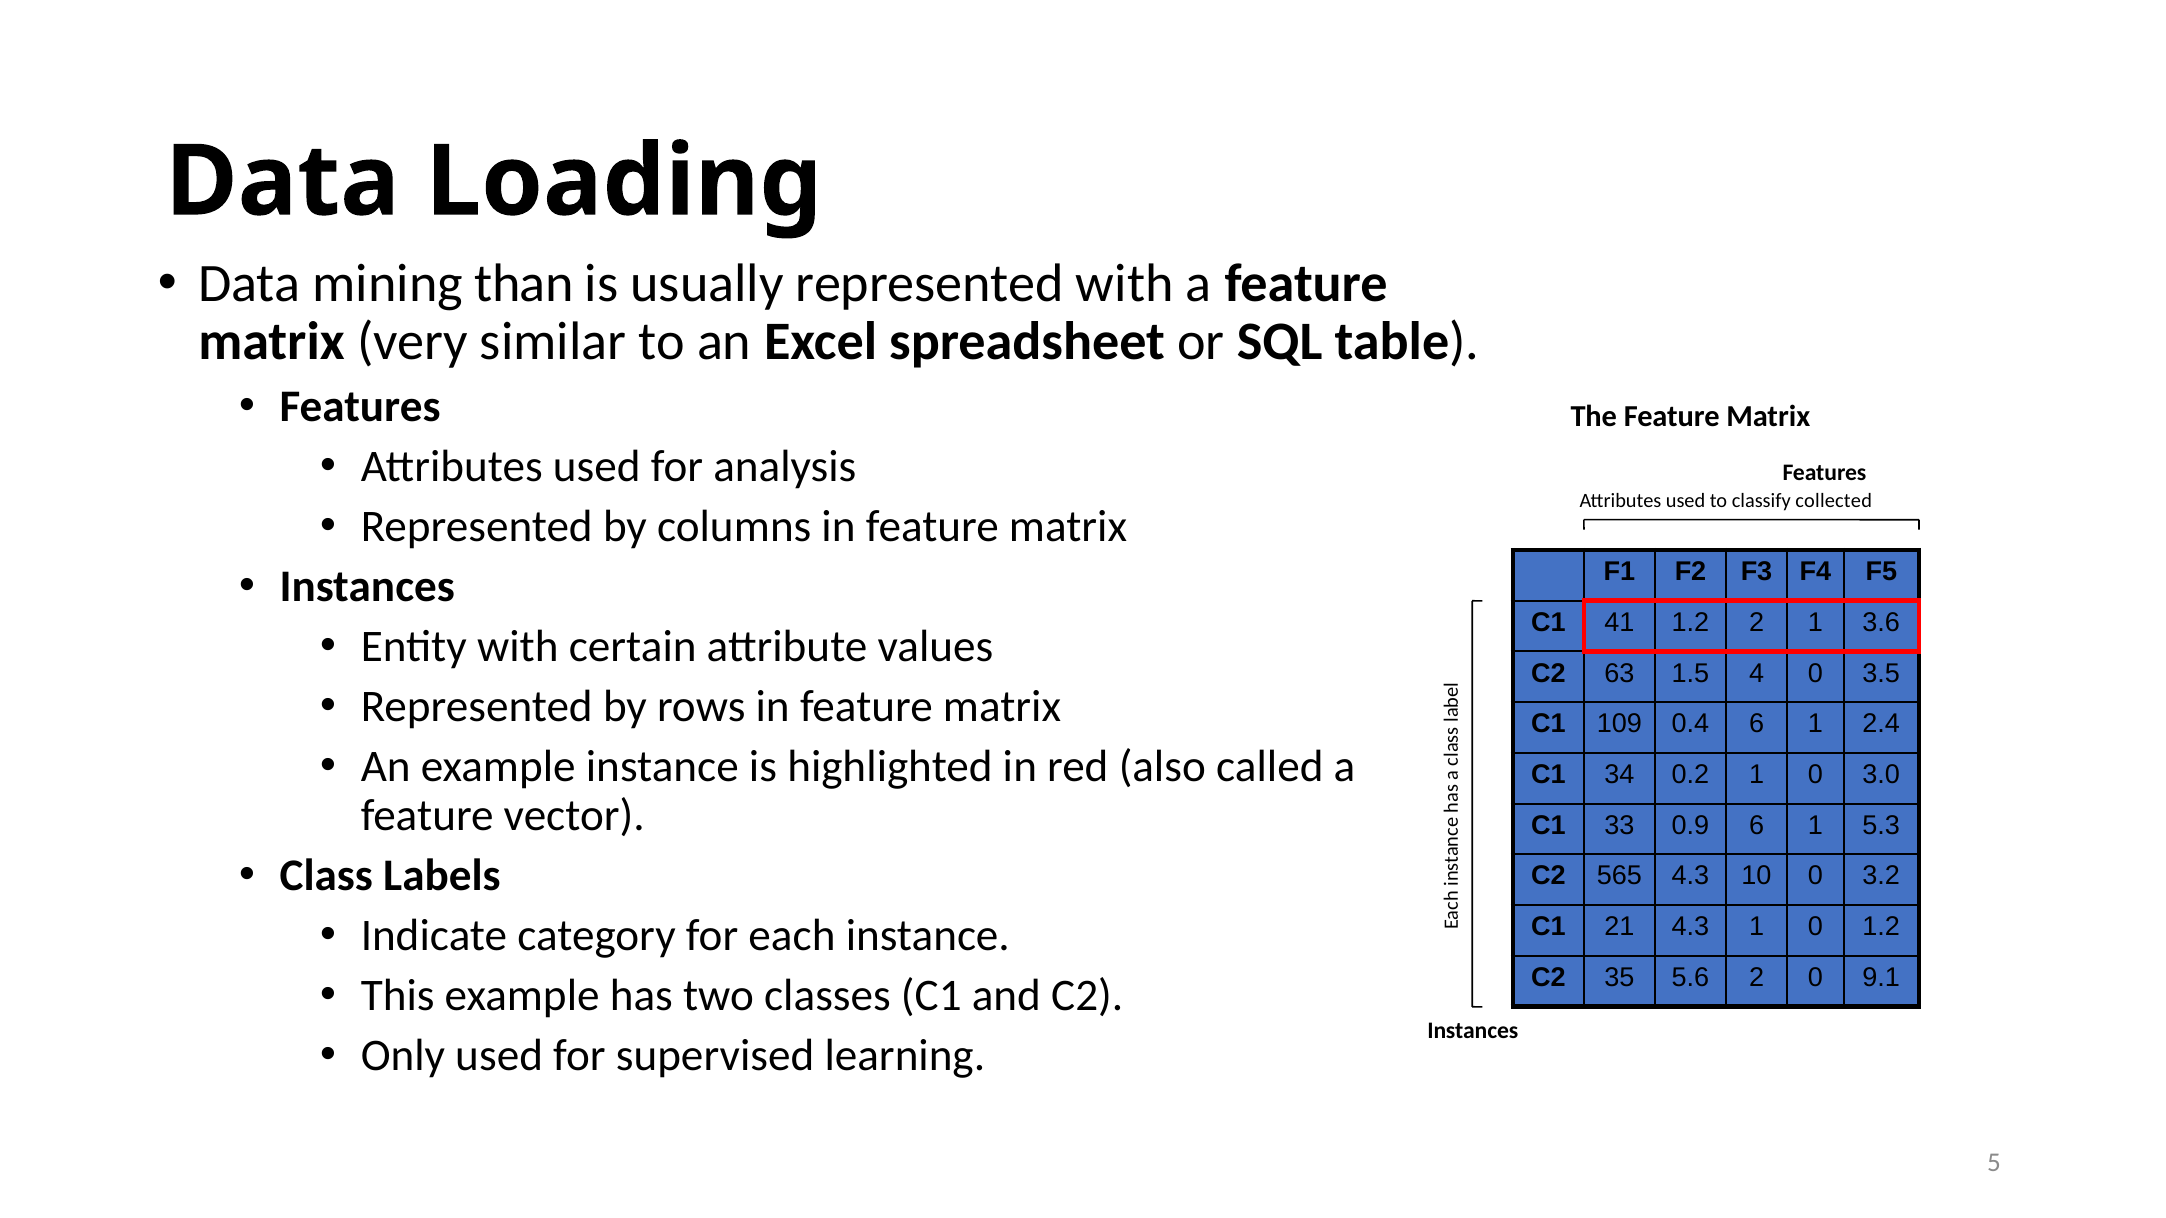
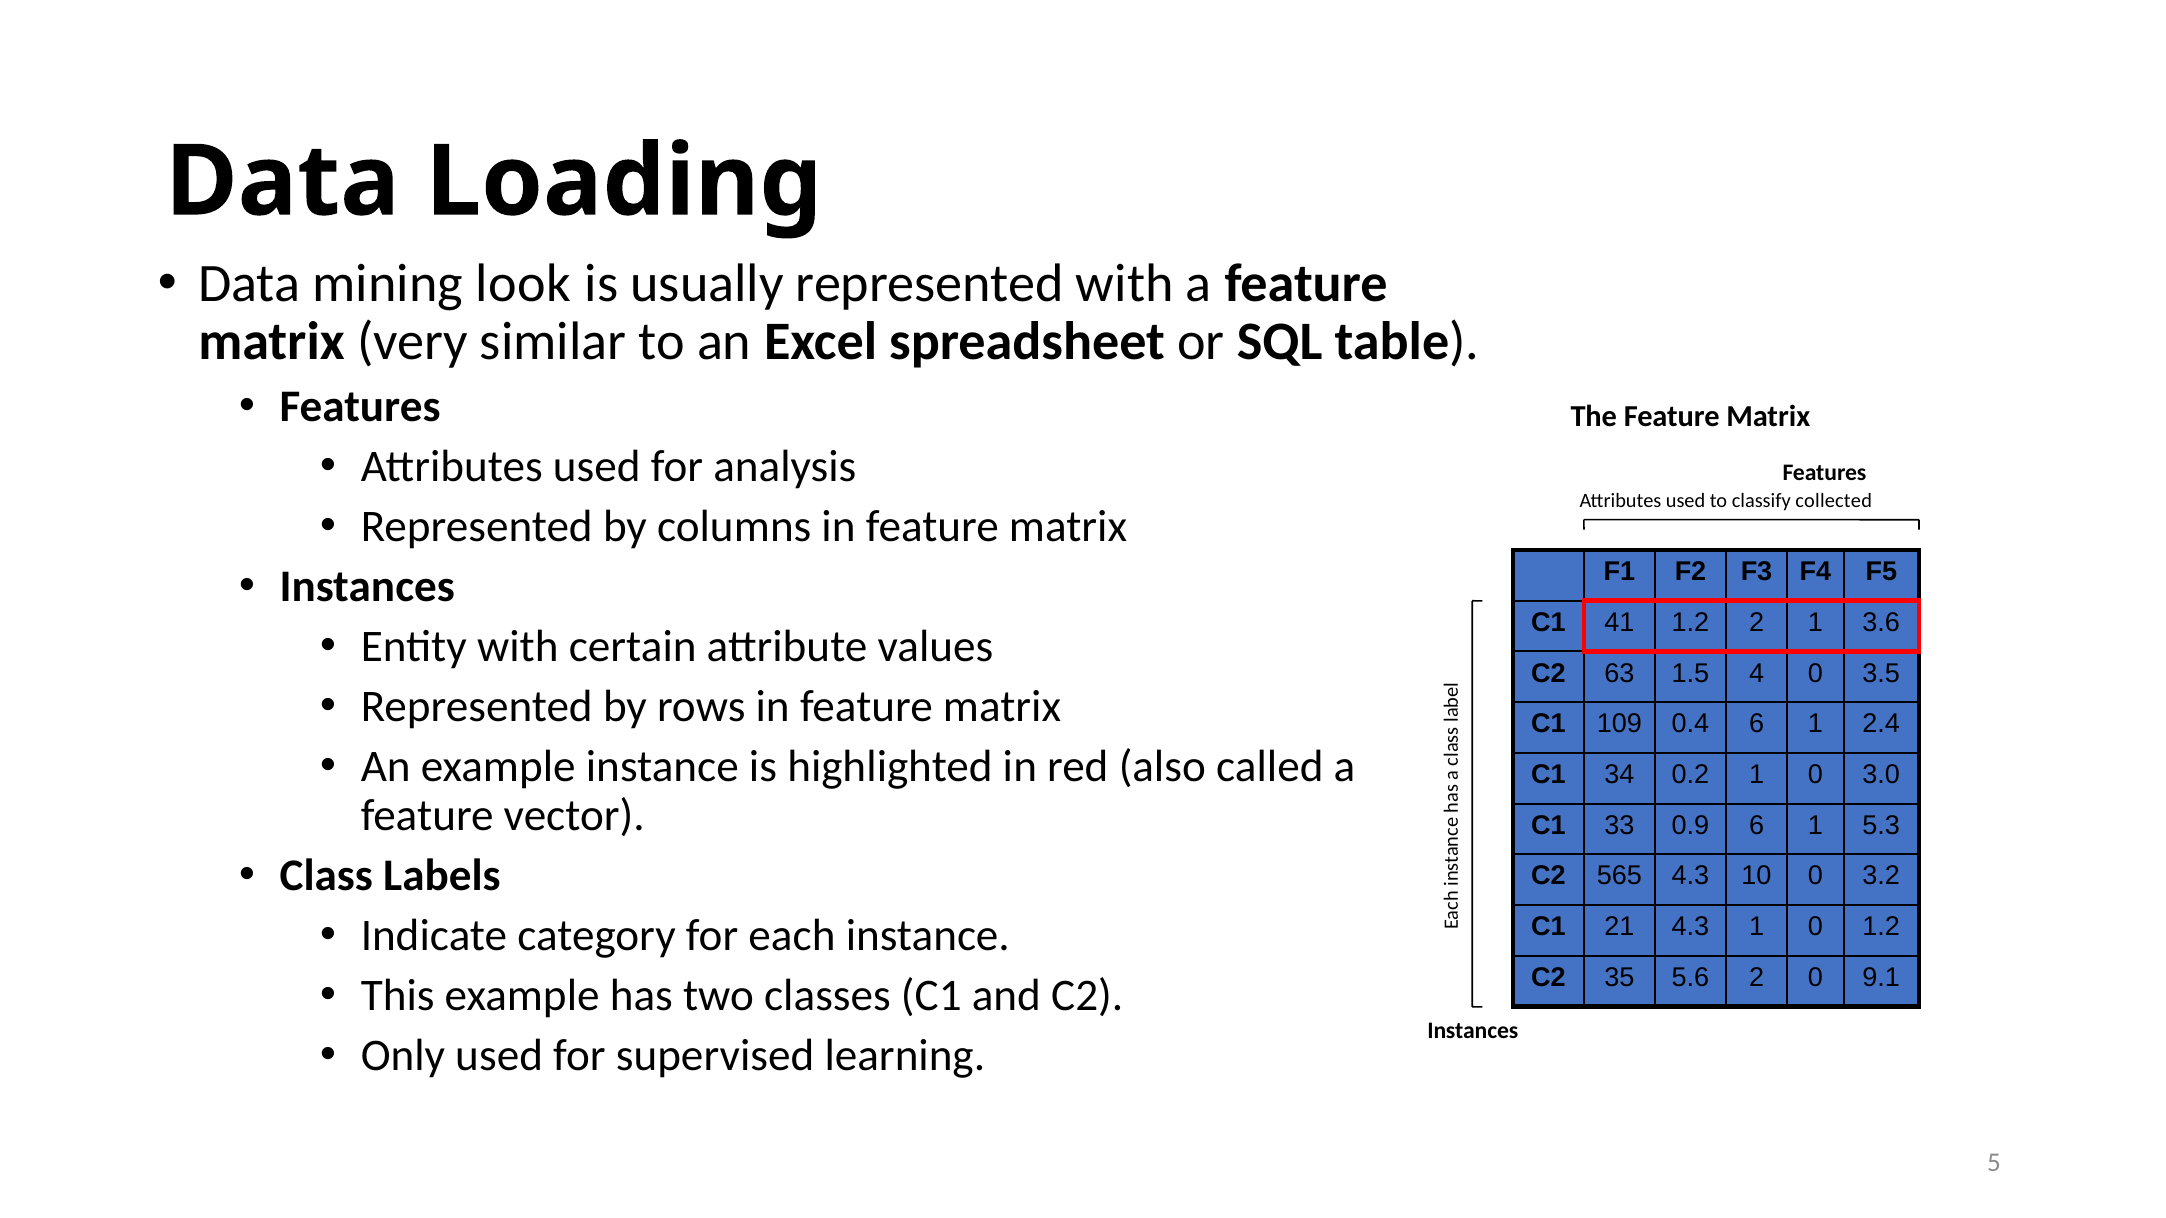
than: than -> look (524, 284)
